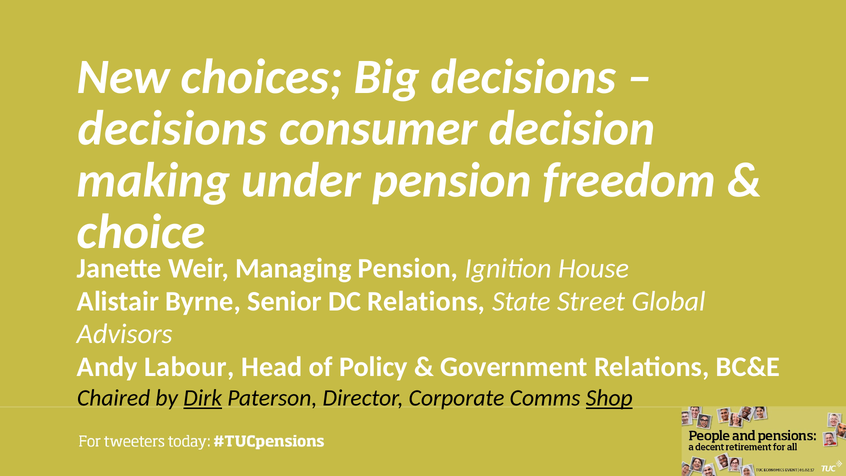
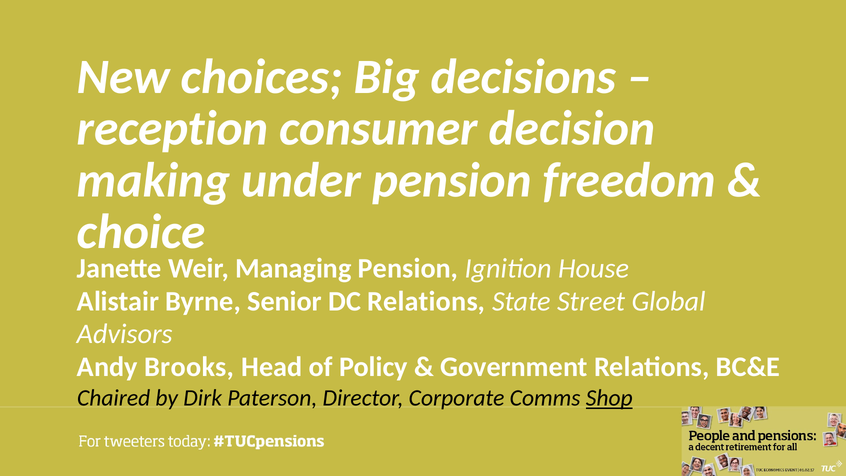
decisions: decisions -> reception (173, 129)
Labour: Labour -> Brooks (189, 367)
Dirk underline: present -> none (203, 398)
